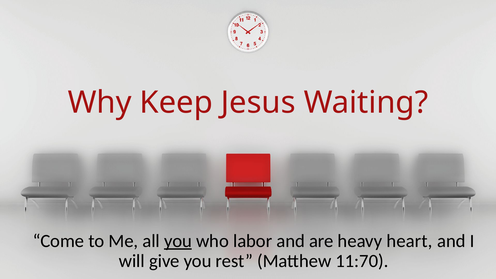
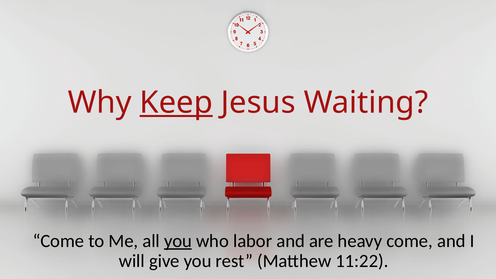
Keep underline: none -> present (176, 103)
heavy heart: heart -> come (410, 241)
11:70: 11:70 -> 11:22 (362, 261)
